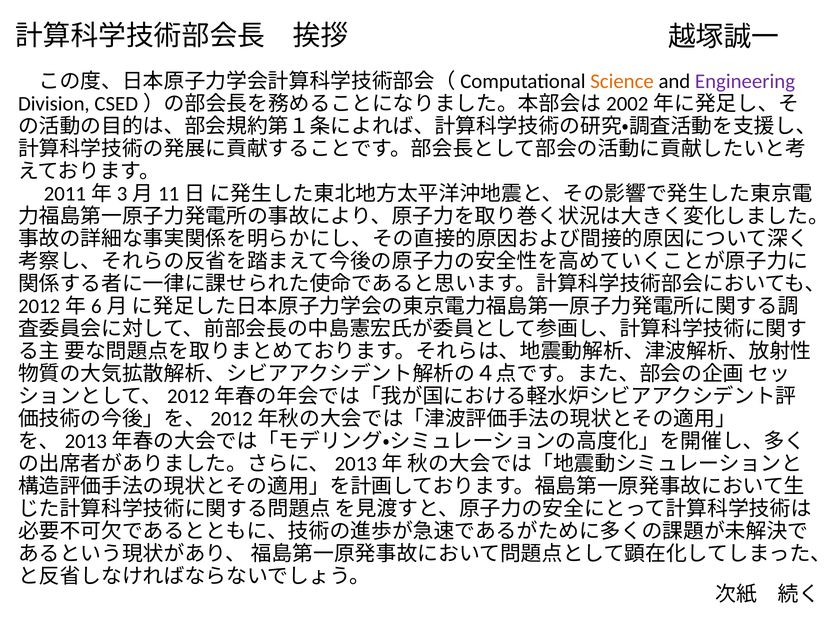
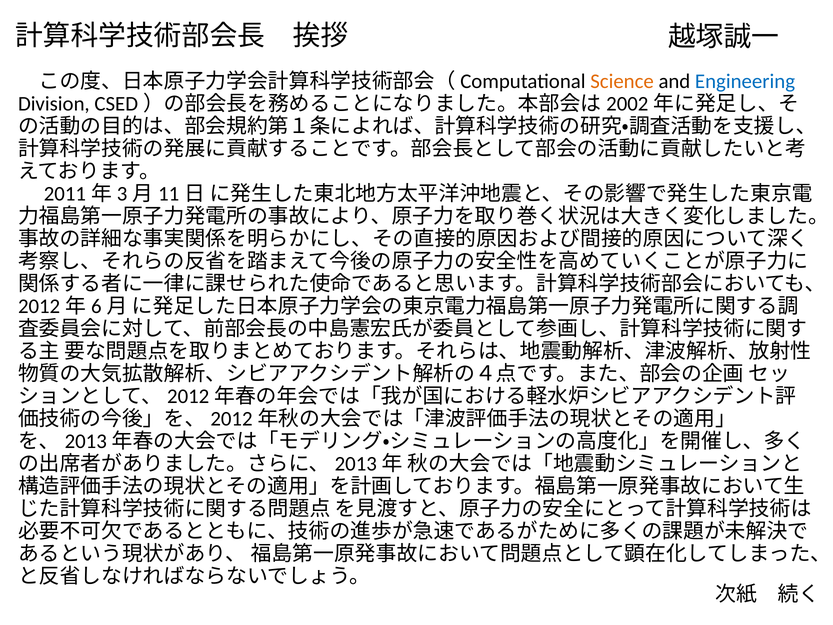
Engineering colour: purple -> blue (745, 81)
